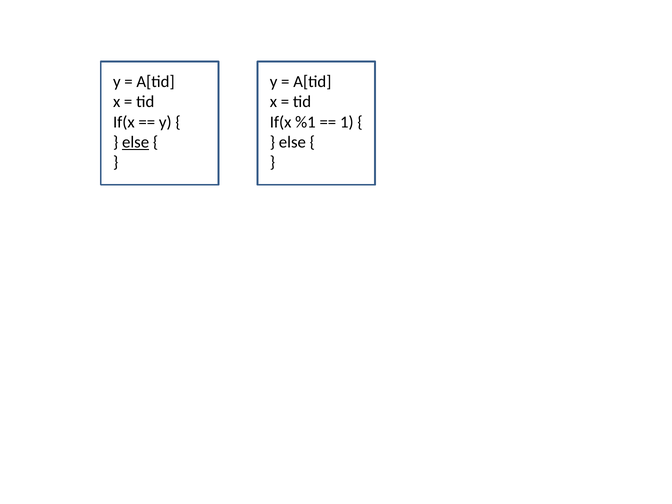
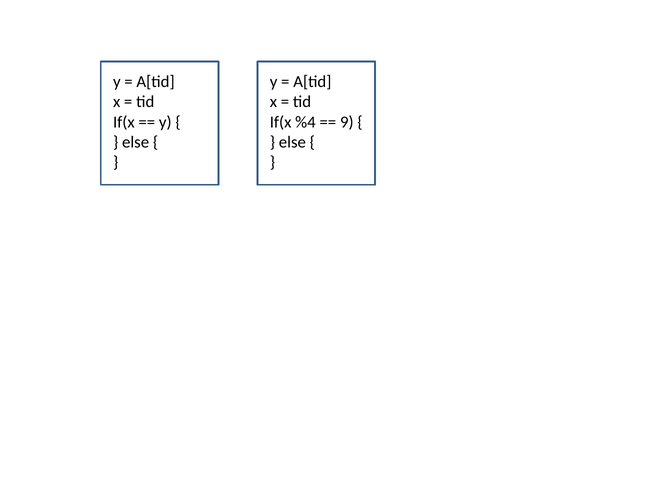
%1: %1 -> %4 (305, 122)
1: 1 -> 9 (347, 122)
else underline: present -> none (136, 142)
